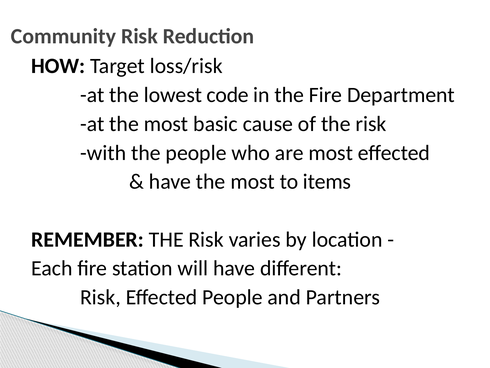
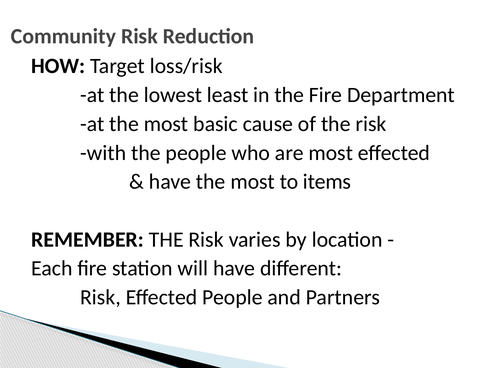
code: code -> least (228, 95)
